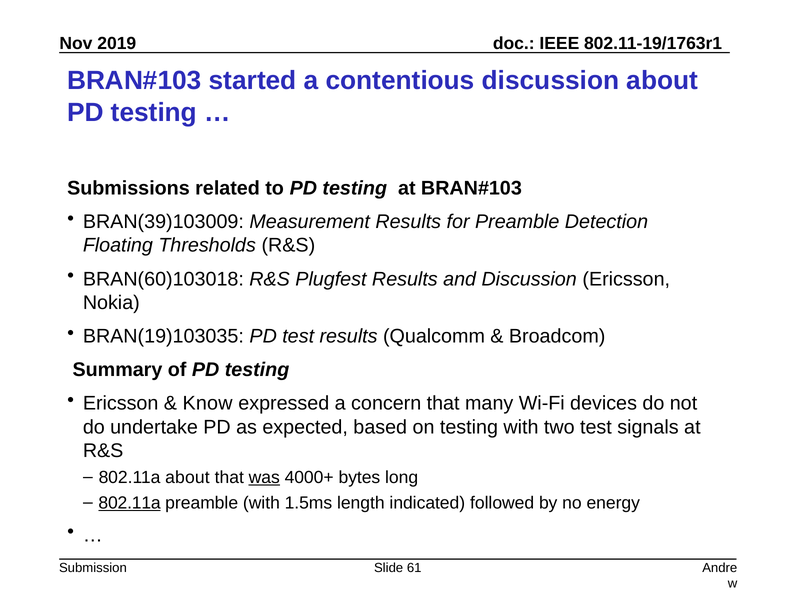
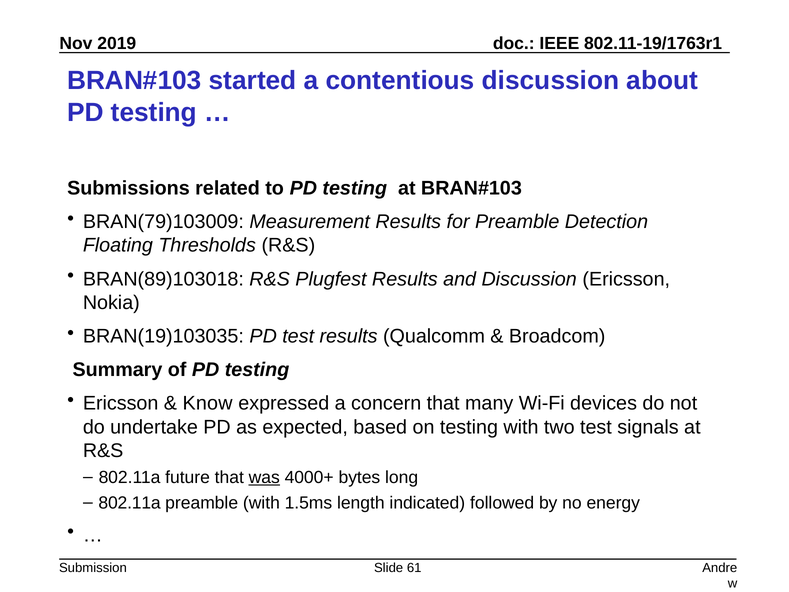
BRAN(39)103009: BRAN(39)103009 -> BRAN(79)103009 (163, 222)
BRAN(60)103018: BRAN(60)103018 -> BRAN(89)103018 (163, 279)
802.11a about: about -> future (188, 477)
802.11a underline: present -> none (130, 503)
